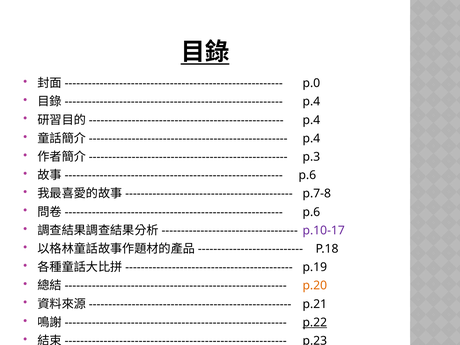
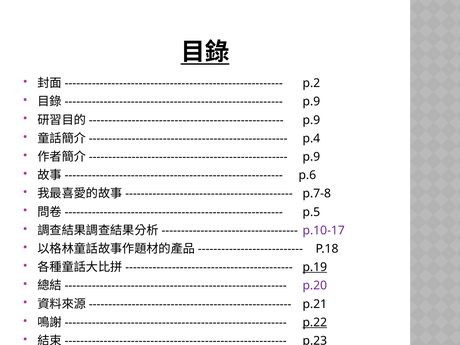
p.0: p.0 -> p.2 (311, 83)
p.4: p.4 -> p.9 (311, 102)
p.4: p.4 -> p.9 (311, 120)
p.3: p.3 -> p.9 (311, 157)
p.6: p.6 -> p.5 (311, 212)
p.19 underline: none -> present (315, 267)
p.20 colour: orange -> purple (315, 286)
